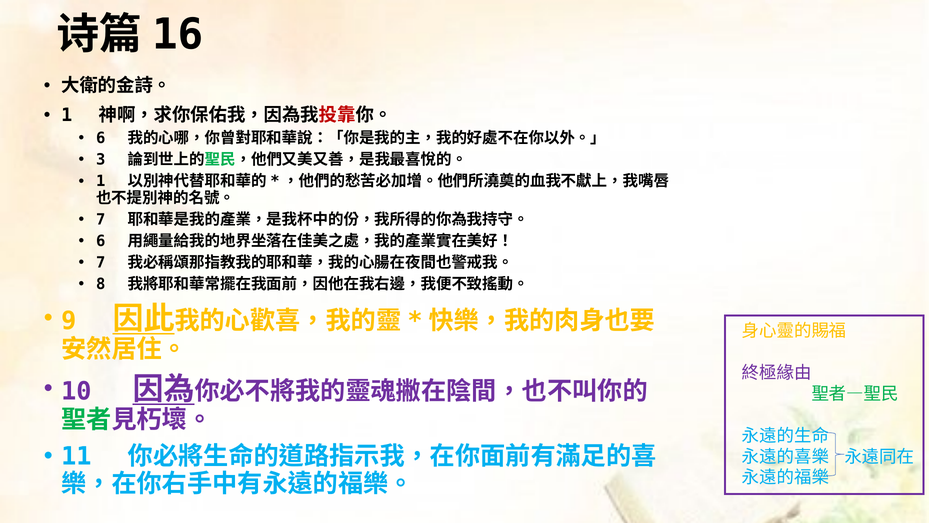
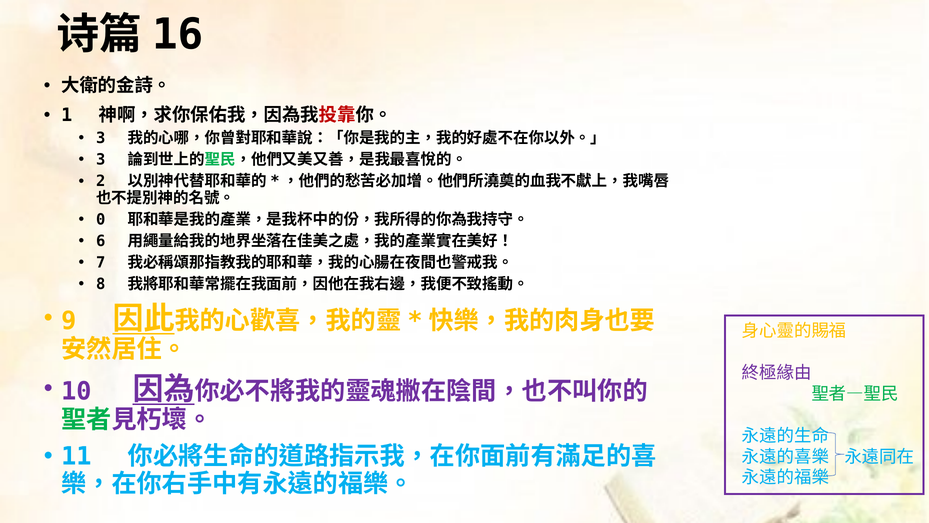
6: 6 -> 3 (101, 138)
1: 1 -> 2 (101, 181)
7: 7 -> 0 (101, 219)
